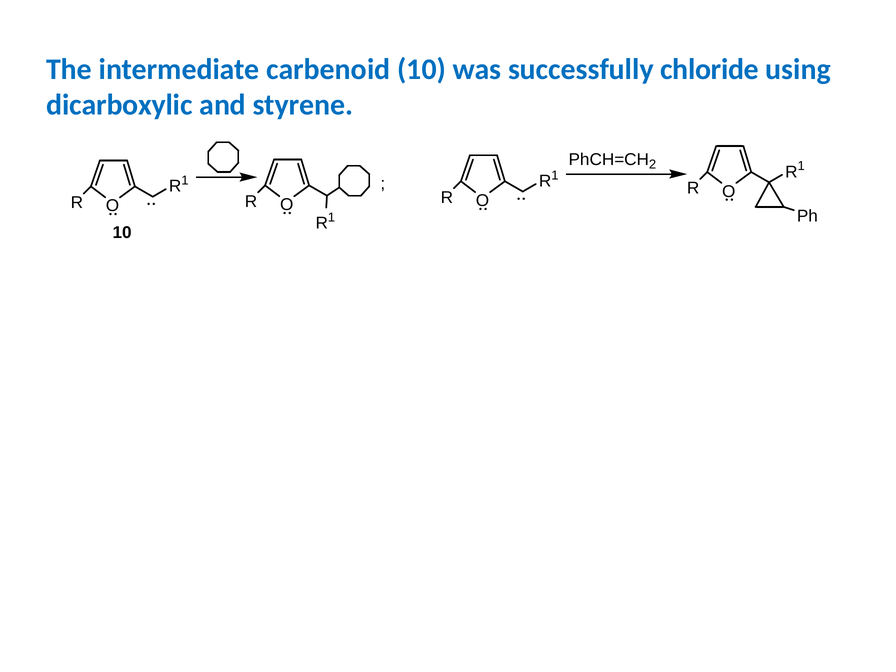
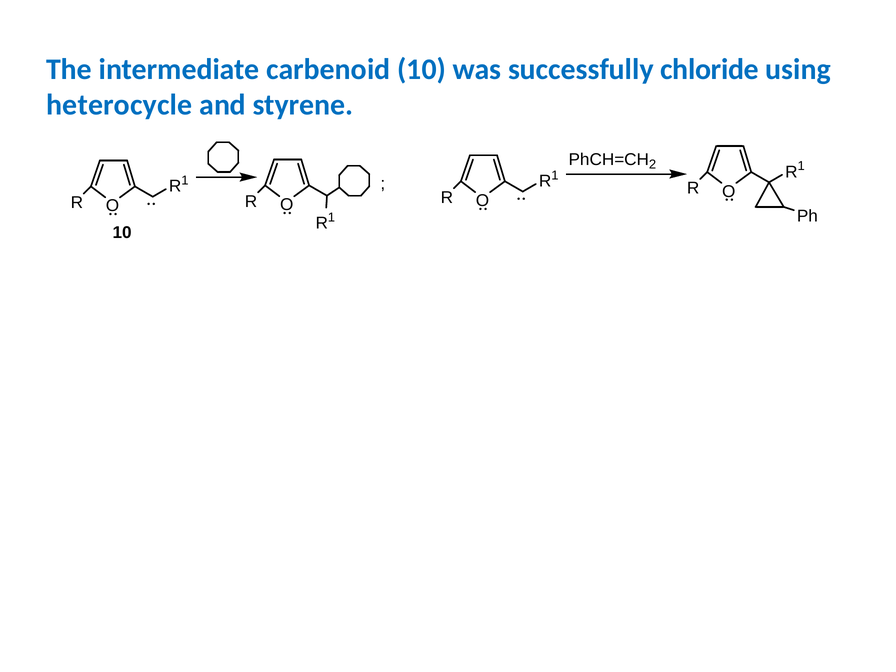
dicarboxylic: dicarboxylic -> heterocycle (119, 105)
